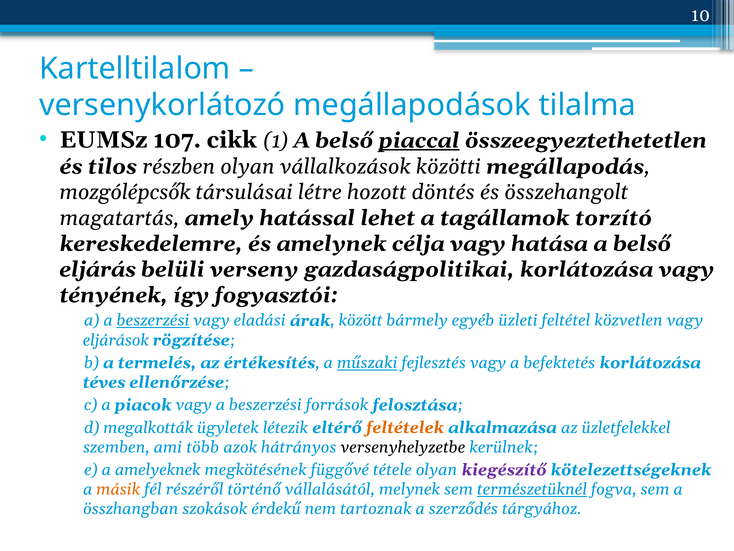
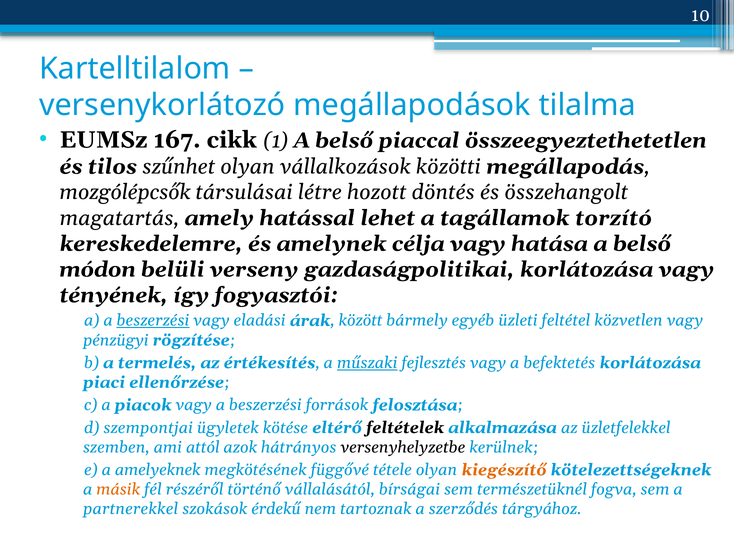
107: 107 -> 167 (177, 140)
piaccal underline: present -> none (419, 140)
részben: részben -> szűnhet (179, 166)
eljárás: eljárás -> módon (98, 269)
eljárások: eljárások -> pénzügyi (116, 340)
téves: téves -> piaci (104, 382)
megalkották: megalkották -> szempontjai (148, 427)
létezik: létezik -> kötése (285, 427)
feltételek colour: orange -> black (405, 427)
több: több -> attól (203, 447)
kiegészítő colour: purple -> orange (504, 469)
melynek: melynek -> bírságai (410, 489)
természetüknél underline: present -> none (532, 489)
összhangban: összhangban -> partnerekkel (131, 509)
